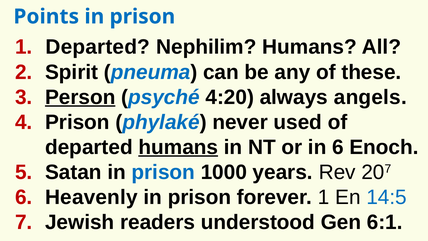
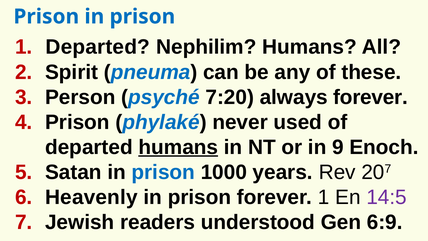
Points: Points -> Prison (46, 17)
Person underline: present -> none (80, 97)
4:20: 4:20 -> 7:20 (230, 97)
always angels: angels -> forever (371, 97)
in 6: 6 -> 9 (338, 147)
14:5 colour: blue -> purple (387, 197)
6:1: 6:1 -> 6:9 (385, 222)
